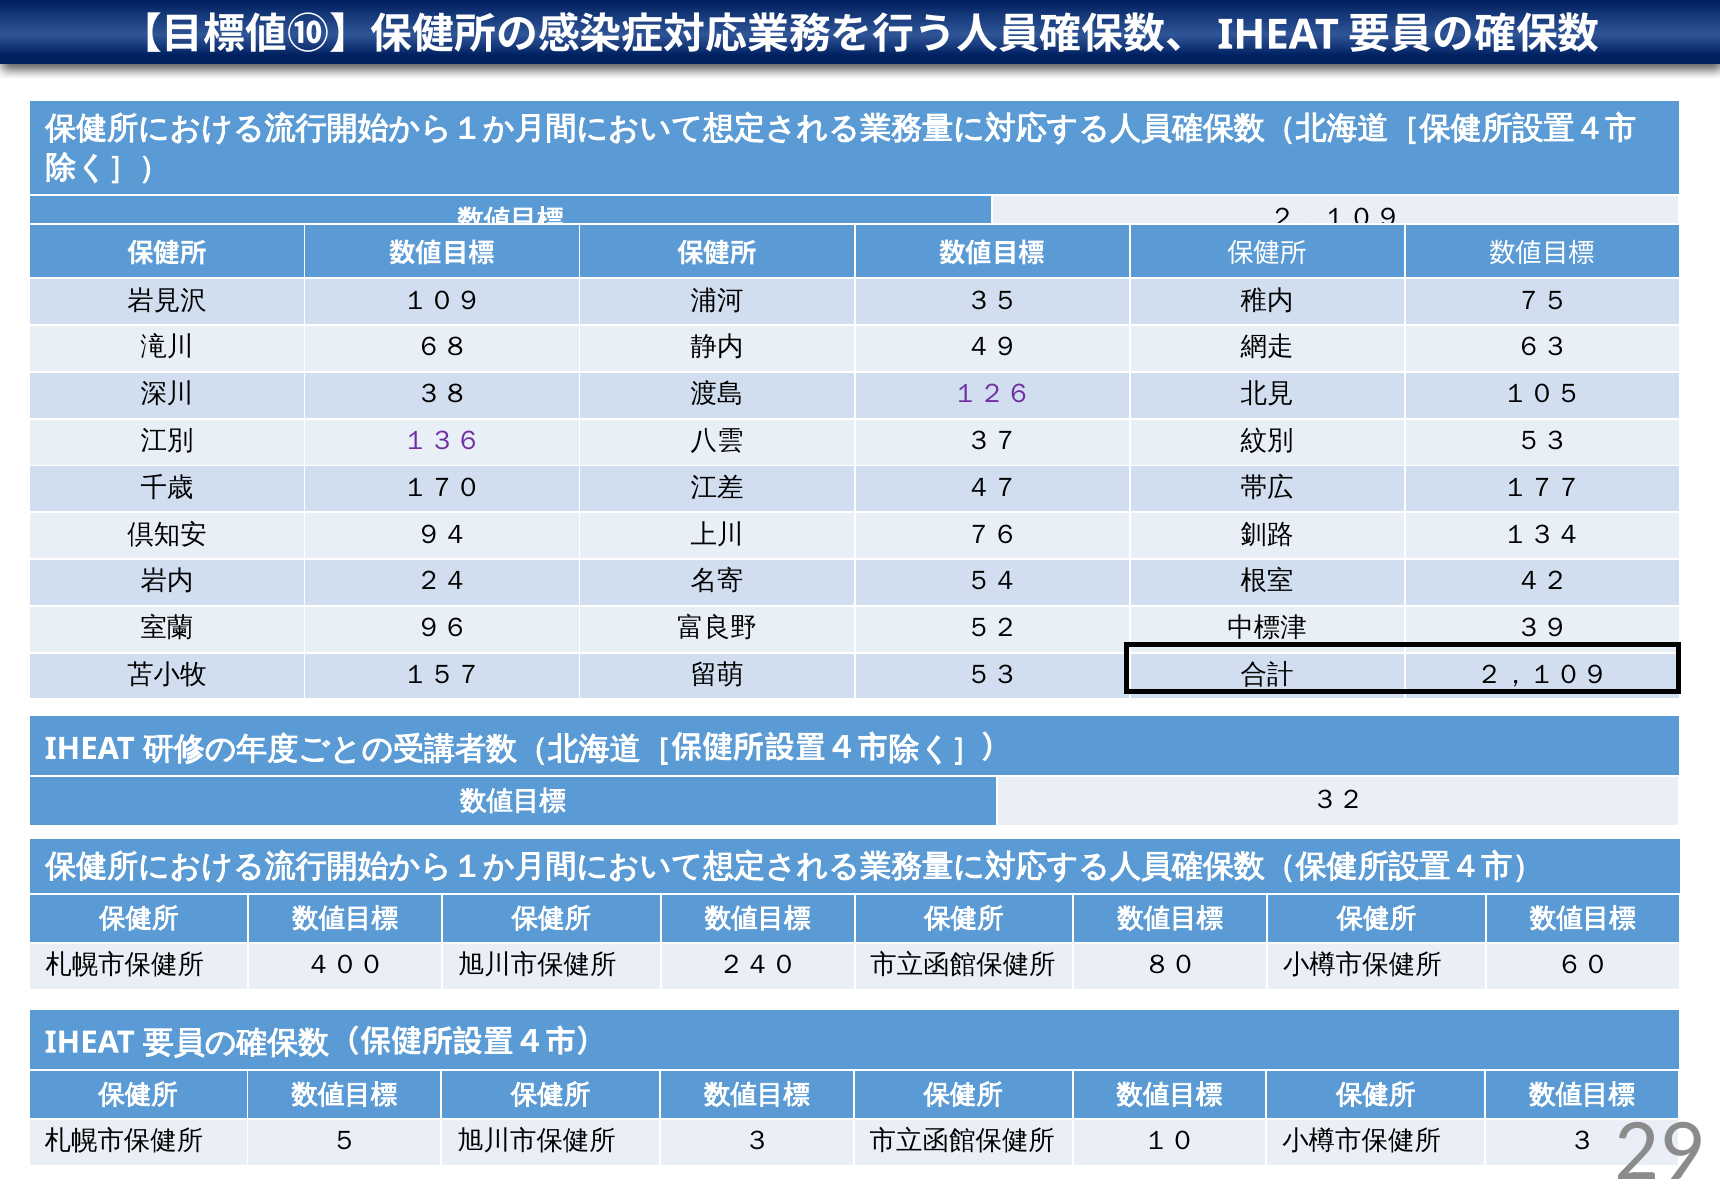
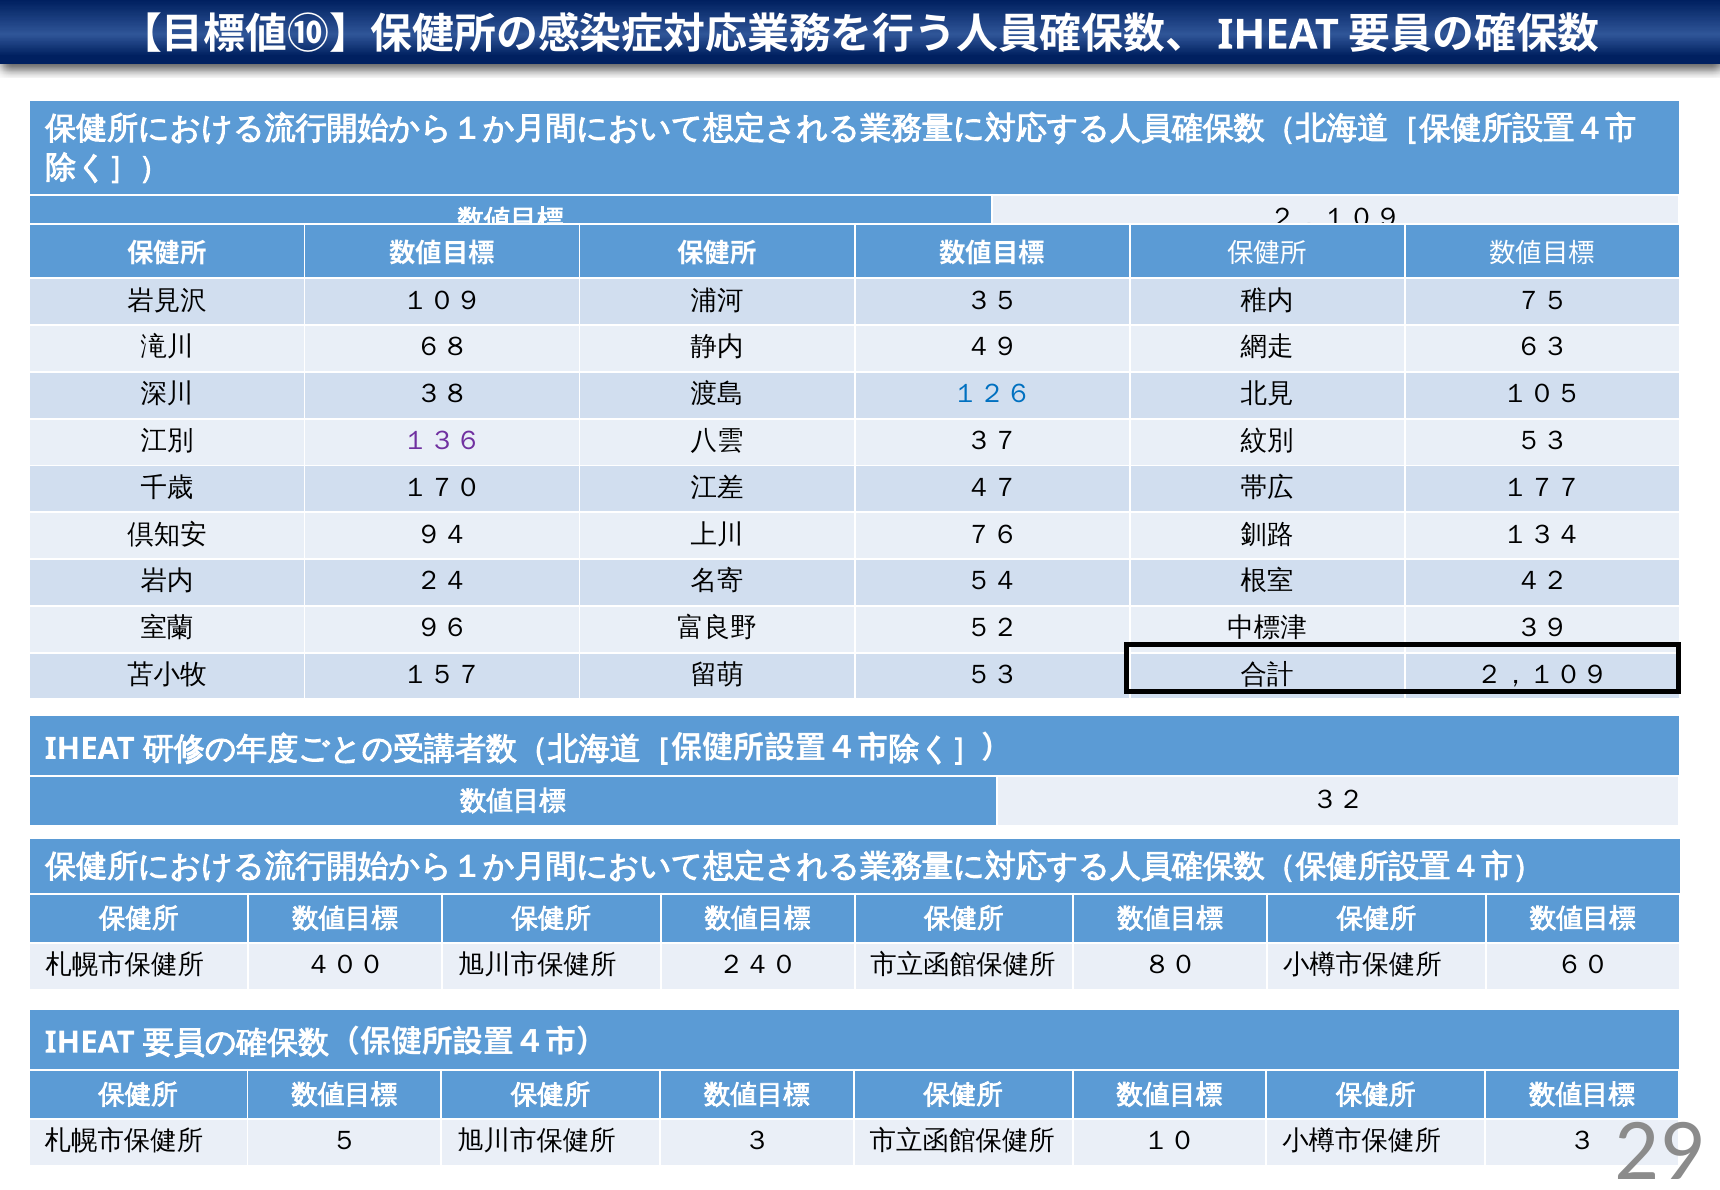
１２６ colour: purple -> blue (992, 394)
